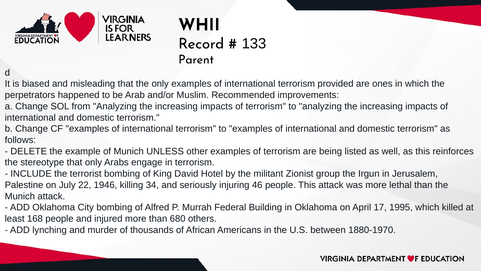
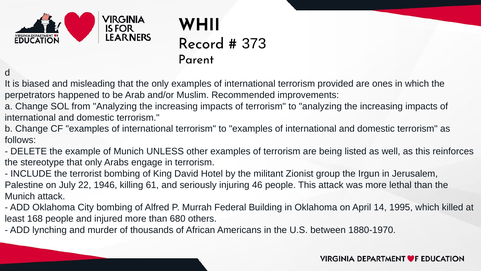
133: 133 -> 373 (254, 44)
34: 34 -> 61 (152, 185)
17: 17 -> 14 (380, 207)
